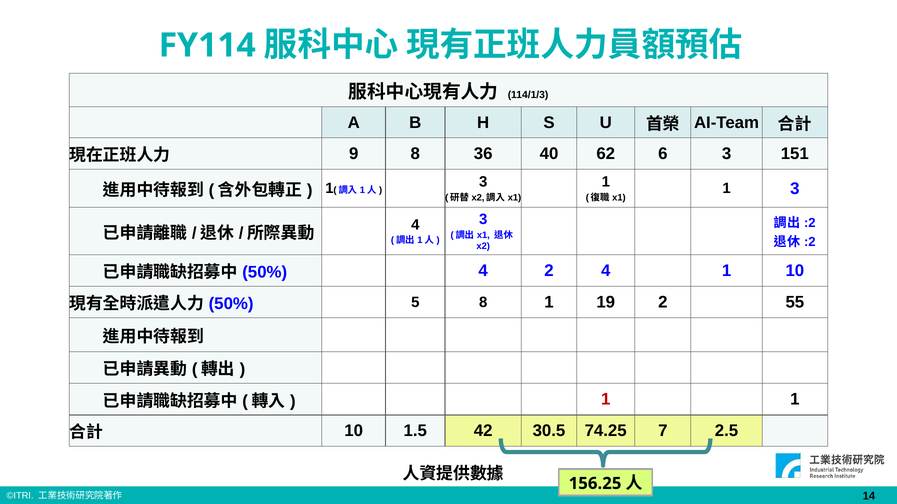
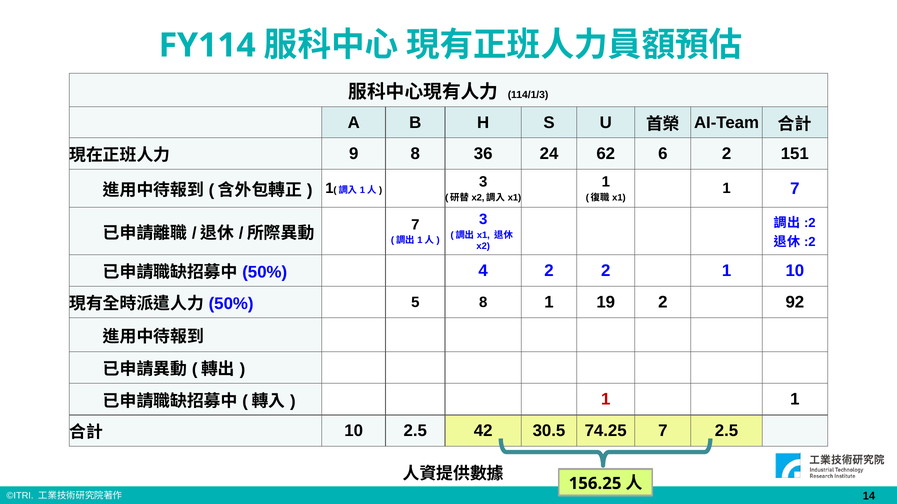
40: 40 -> 24 (549, 154)
6 3: 3 -> 2 (727, 154)
1 3: 3 -> 7 (795, 189)
4: 4 -> 7 (415, 225)
2 4: 4 -> 2 (606, 271)
55: 55 -> 92 (795, 303)
10 1.5: 1.5 -> 2.5 (415, 431)
